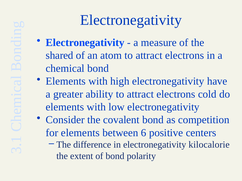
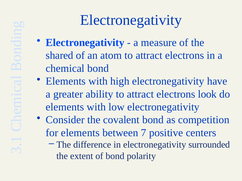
cold: cold -> look (207, 94)
6: 6 -> 7 (144, 133)
kilocalorie: kilocalorie -> surrounded (209, 145)
